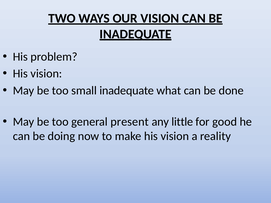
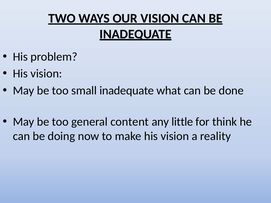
present: present -> content (130, 122)
good: good -> think (225, 122)
